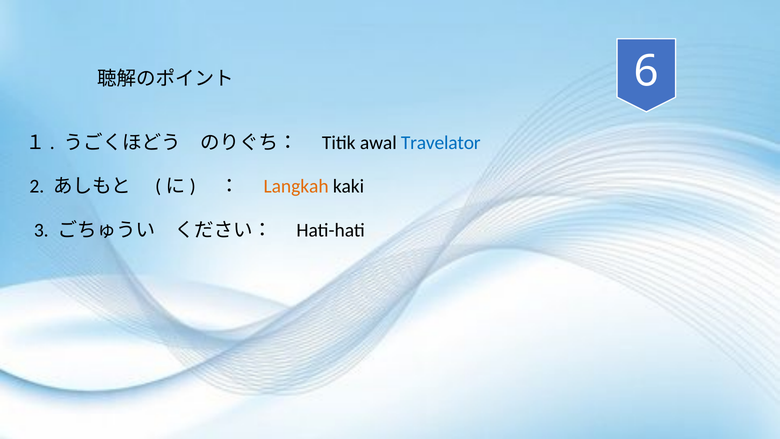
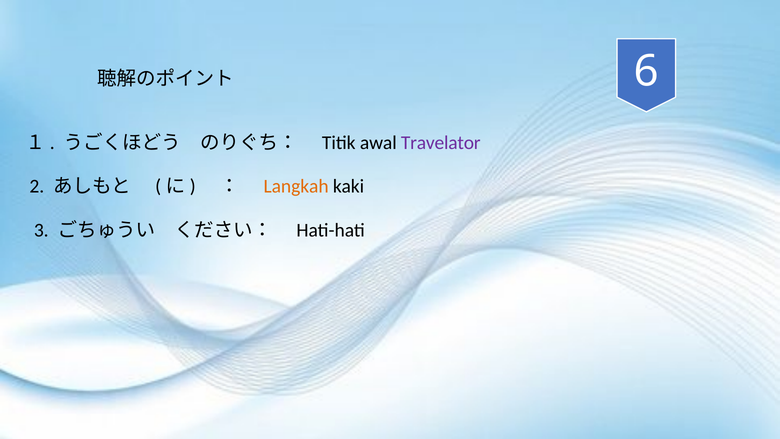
Travelator colour: blue -> purple (441, 143)
